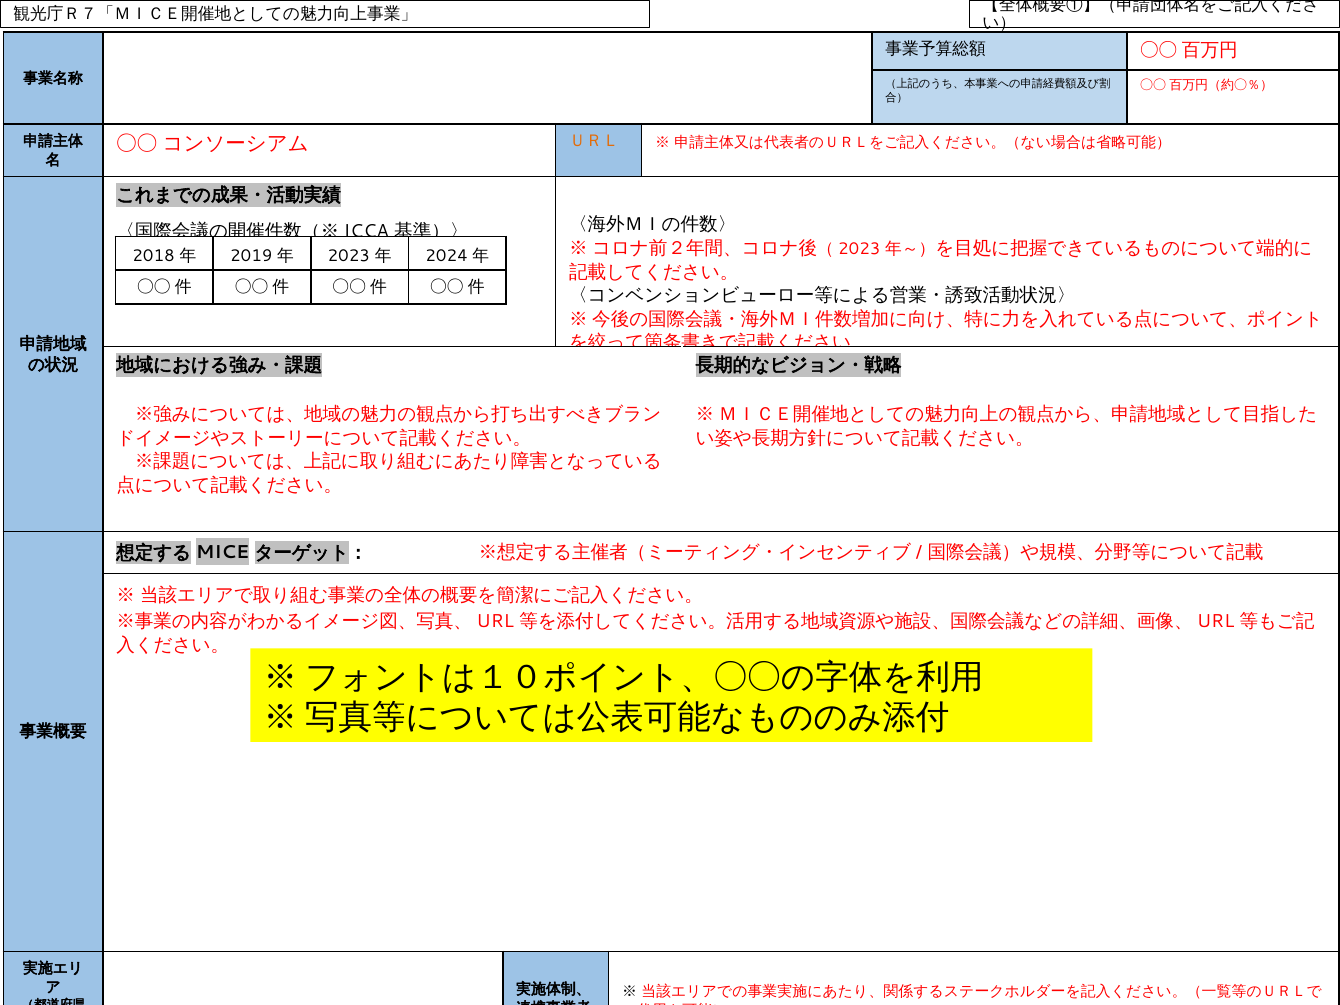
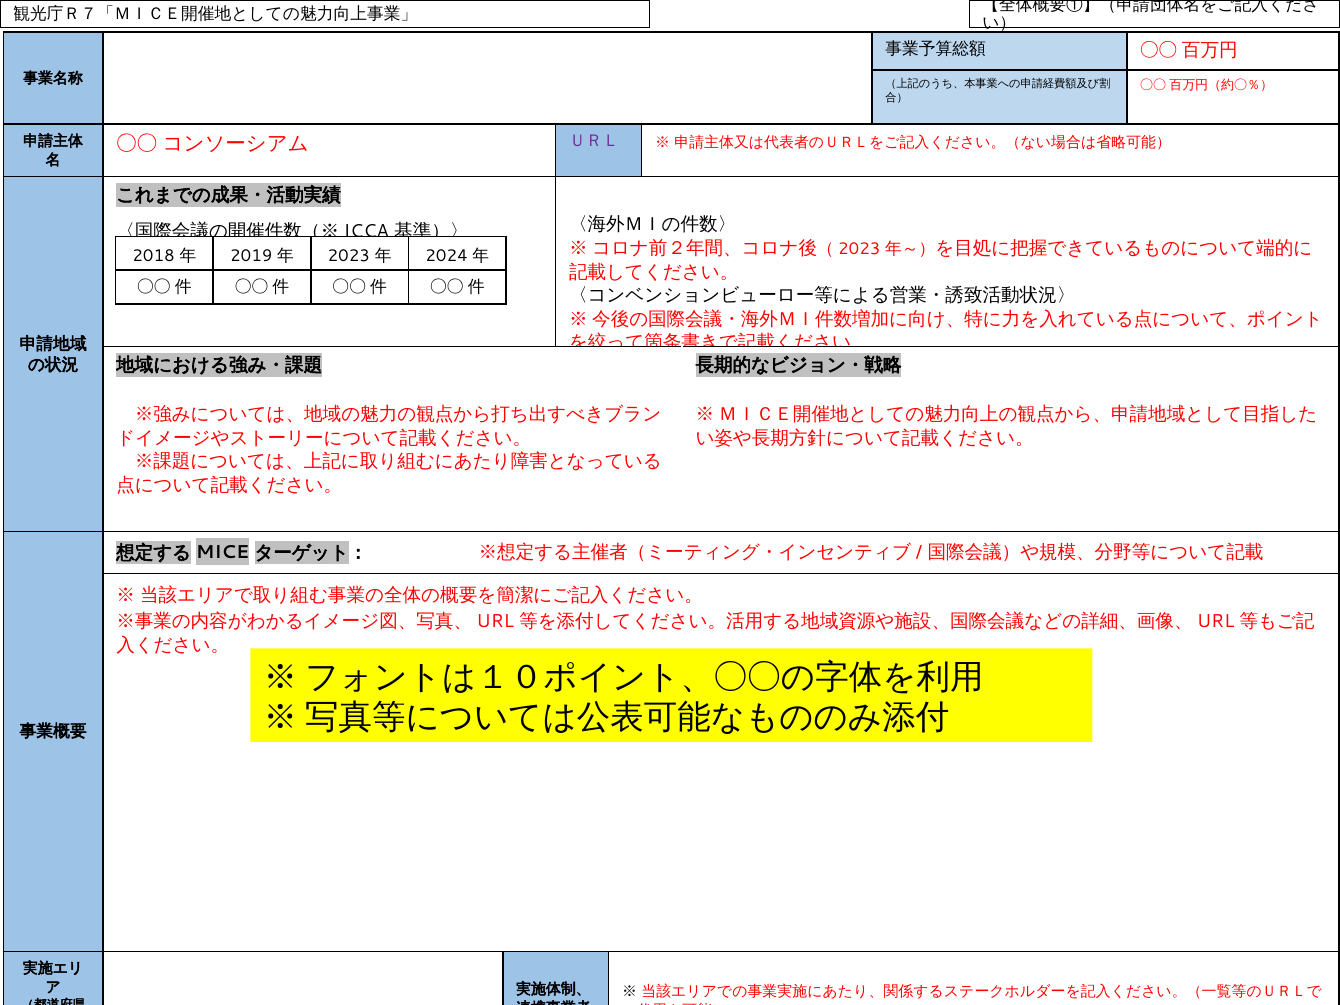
ＵＲＬ colour: orange -> purple (594, 141)
